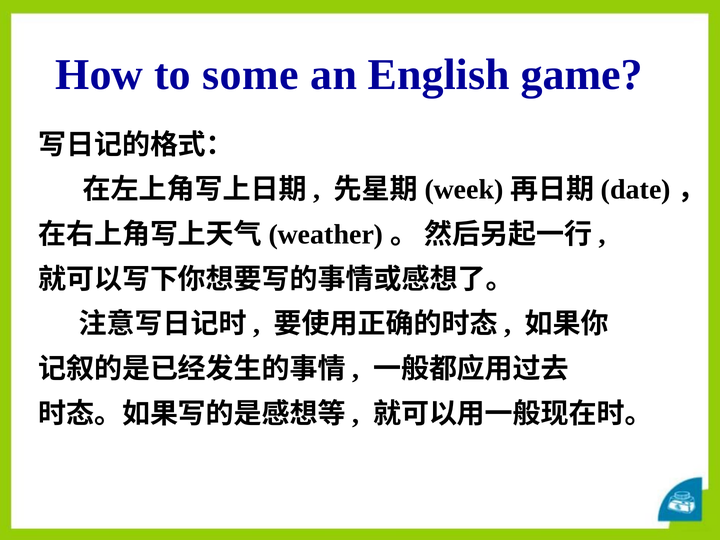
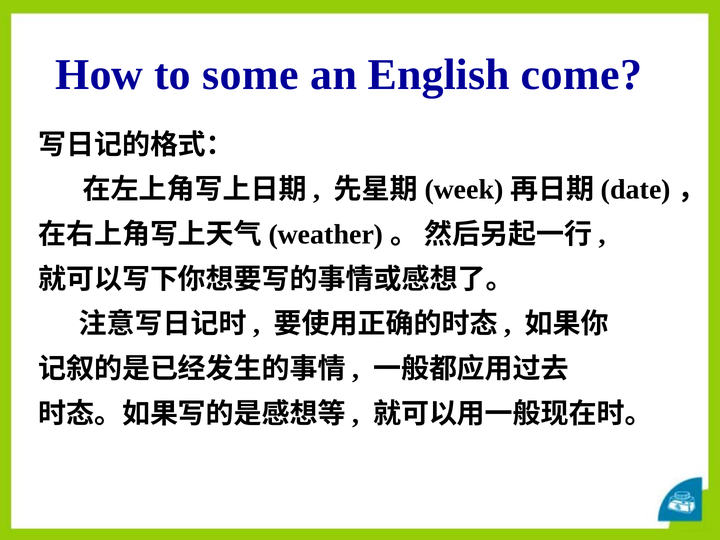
game: game -> come (582, 75)
